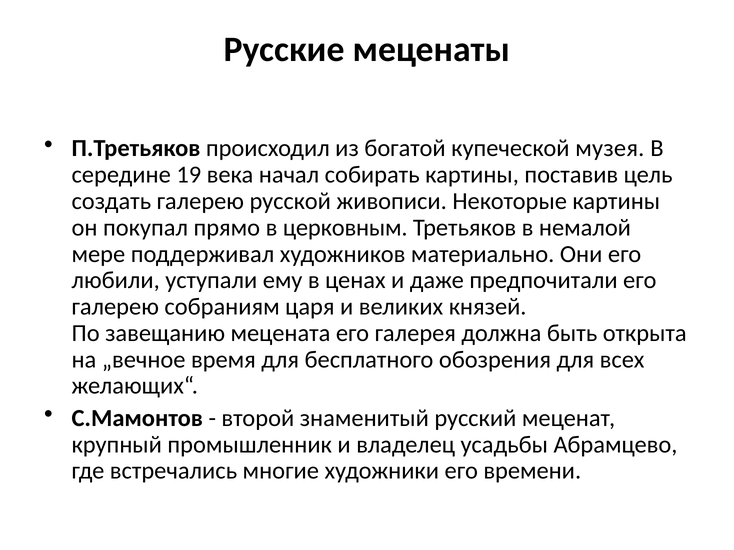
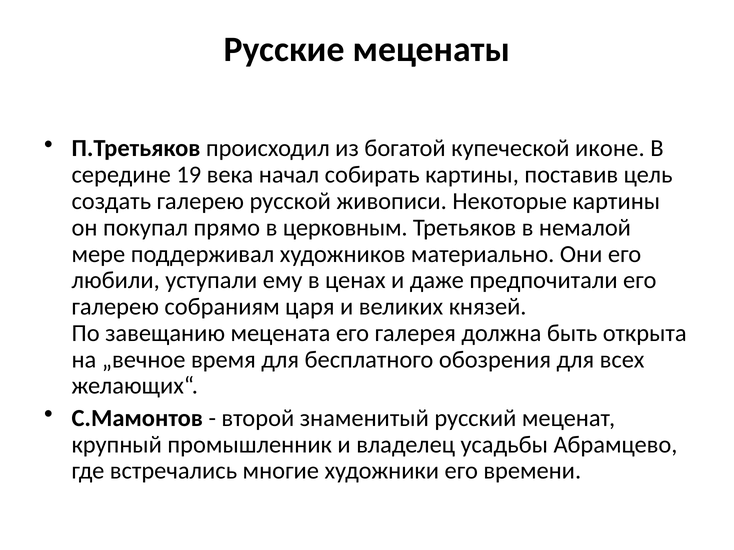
музея: музея -> иконе (610, 149)
